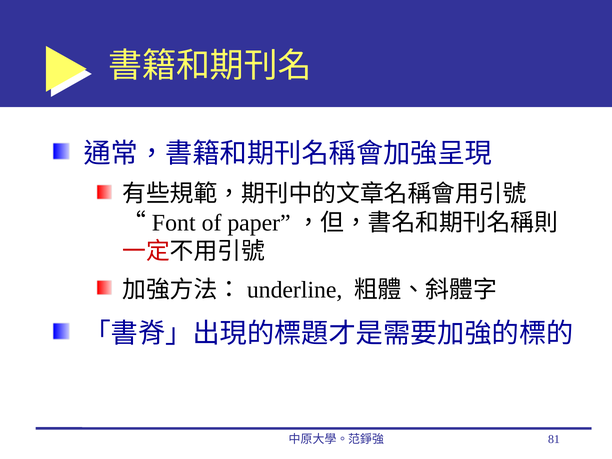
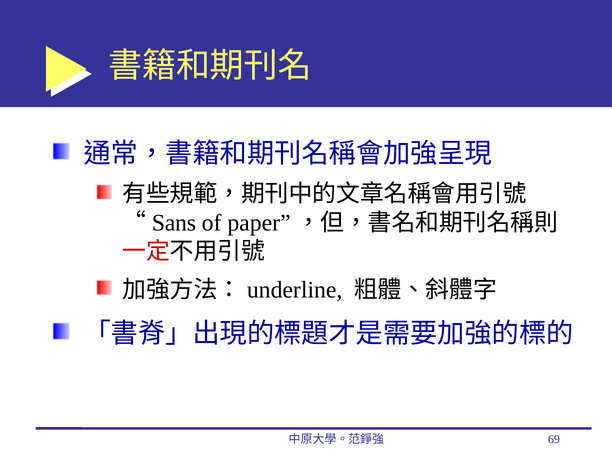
Font: Font -> Sans (174, 223)
81: 81 -> 69 (554, 439)
